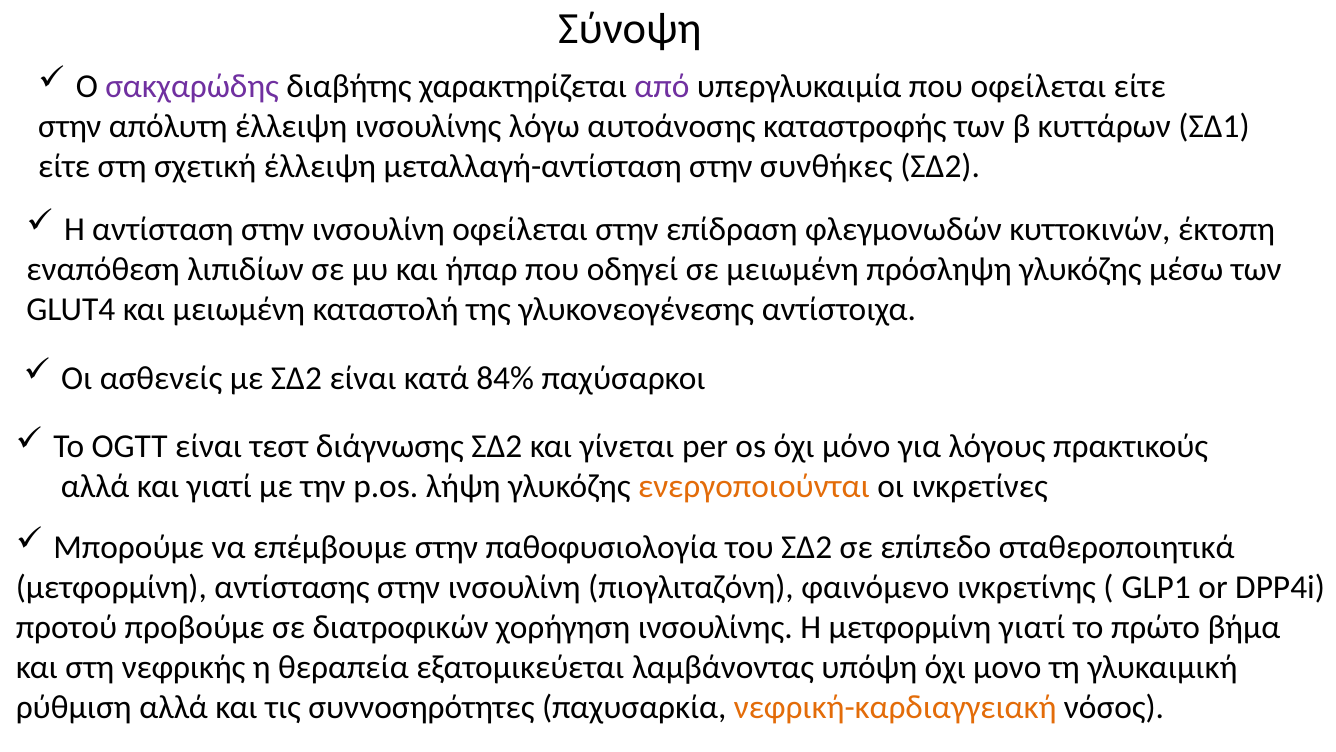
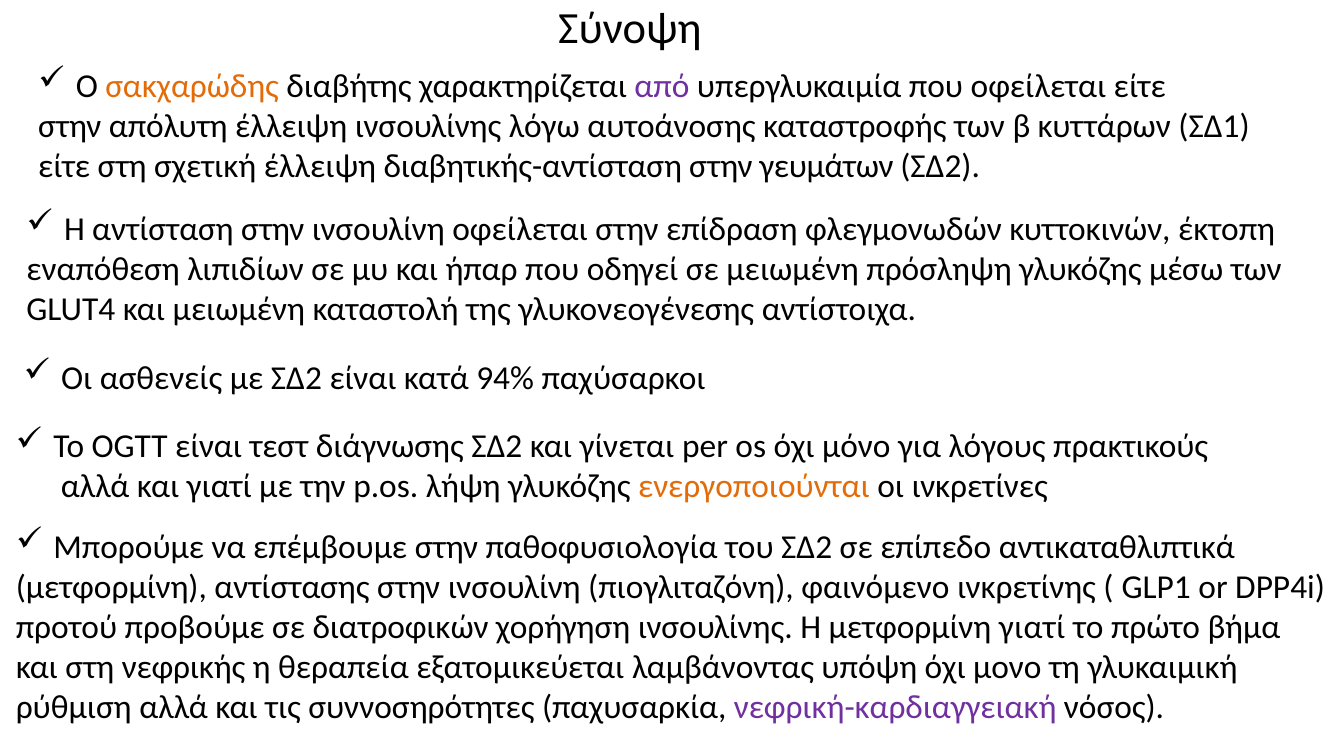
σακχαρώδης colour: purple -> orange (192, 86)
μεταλλαγή-αντίσταση: μεταλλαγή-αντίσταση -> διαβητικής-αντίσταση (533, 166)
συνθήκες: συνθήκες -> γευμάτων (827, 166)
84%: 84% -> 94% (505, 378)
σταθεροποιητικά: σταθεροποιητικά -> αντικαταθλιπτικά (1117, 547)
νεφρική-καρδιαγγειακή colour: orange -> purple (895, 707)
